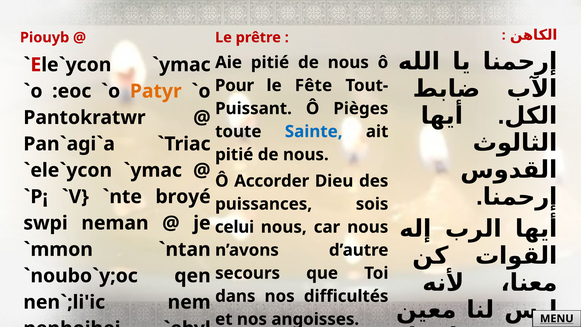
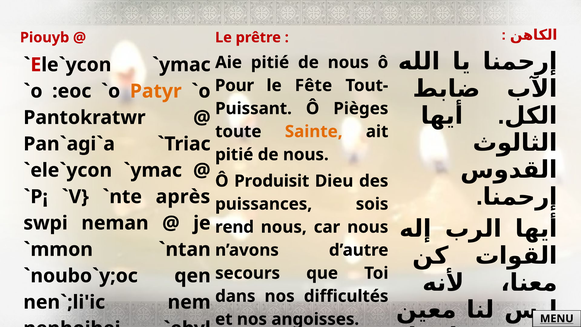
Sainte colour: blue -> orange (314, 131)
Accorder: Accorder -> Produisit (272, 181)
broyé: broyé -> après (183, 197)
celui: celui -> rend (235, 227)
